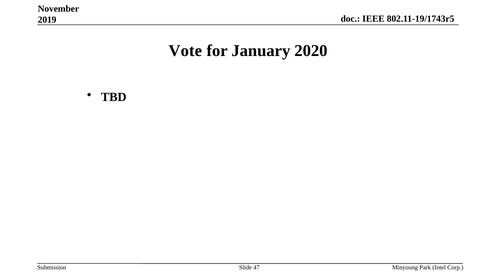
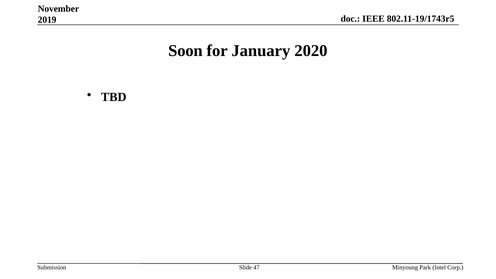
Vote: Vote -> Soon (185, 51)
